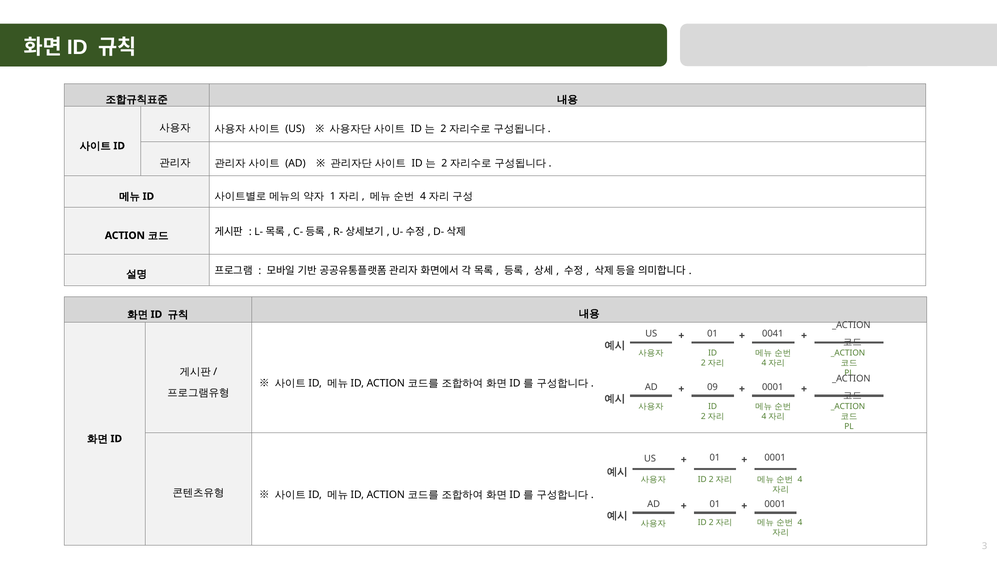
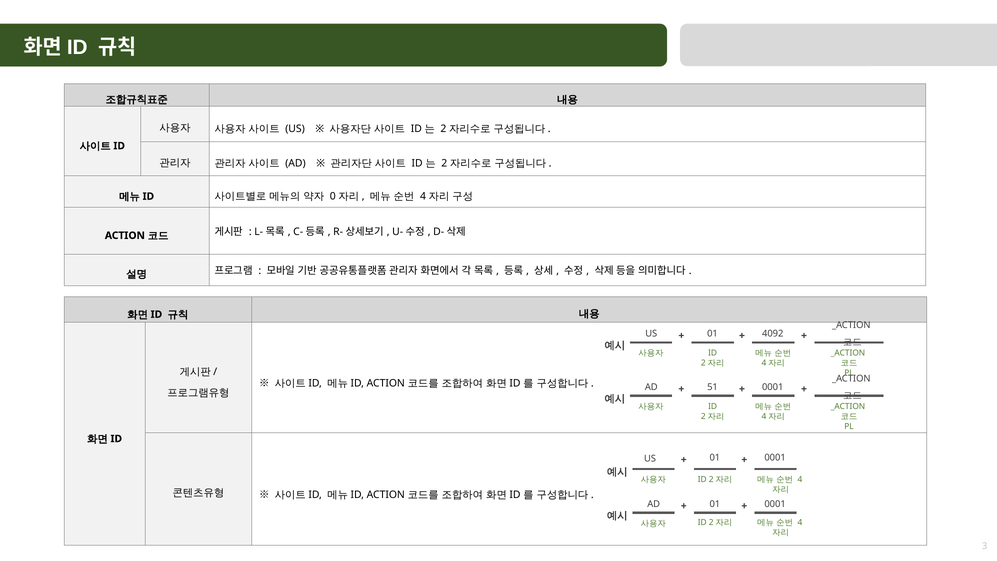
1: 1 -> 0 (333, 196)
0041: 0041 -> 4092 (773, 334)
09: 09 -> 51 (713, 387)
